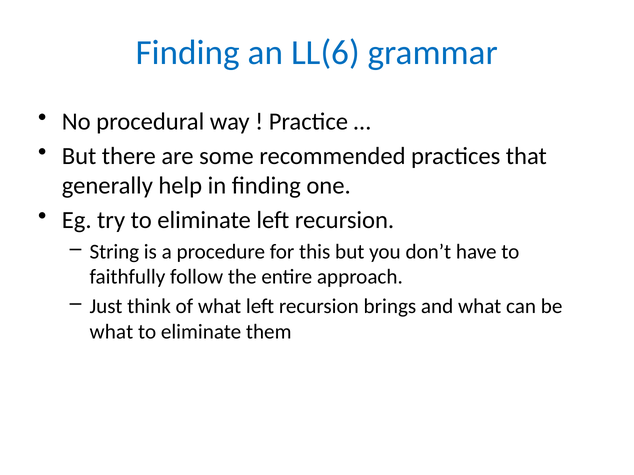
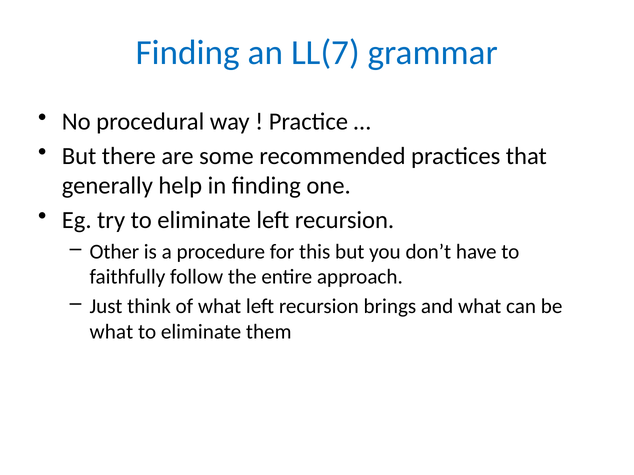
LL(6: LL(6 -> LL(7 (326, 53)
String: String -> Other (114, 252)
